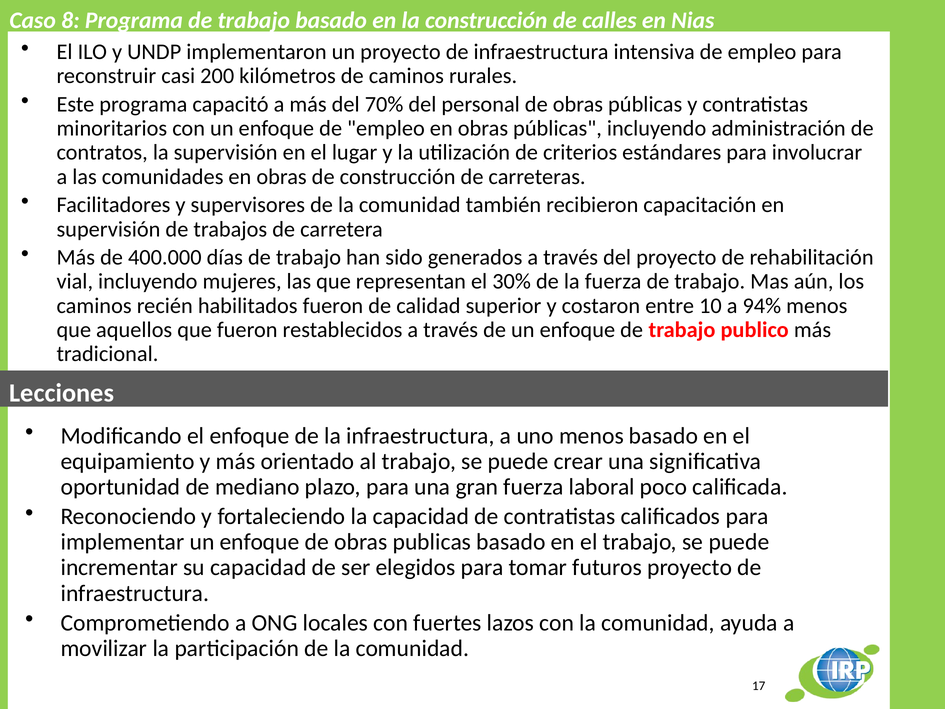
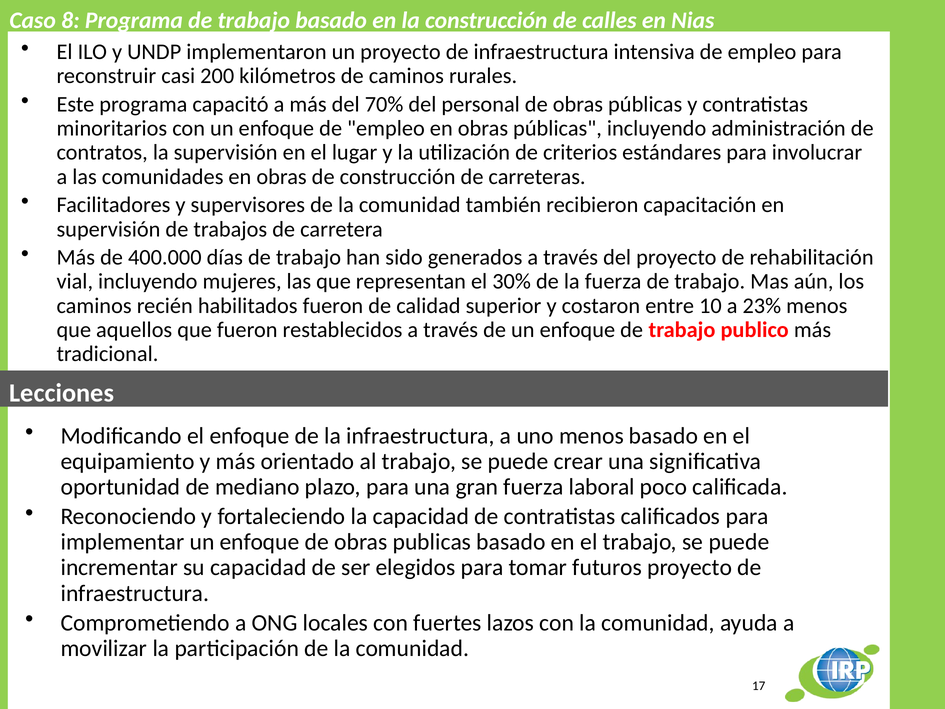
94%: 94% -> 23% (762, 306)
